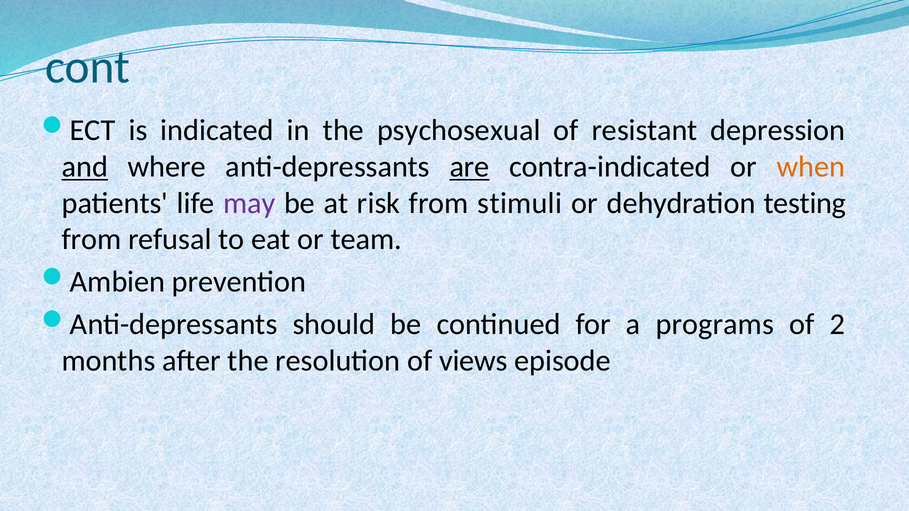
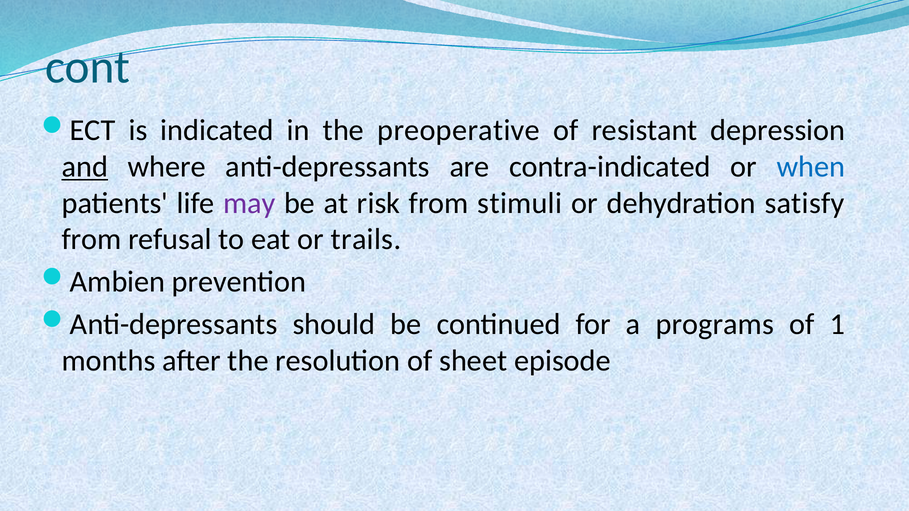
psychosexual: psychosexual -> preoperative (459, 130)
are underline: present -> none (470, 167)
when colour: orange -> blue (811, 167)
testing: testing -> satisfy (805, 203)
team: team -> trails (366, 240)
2: 2 -> 1 (837, 325)
views: views -> sheet (473, 361)
